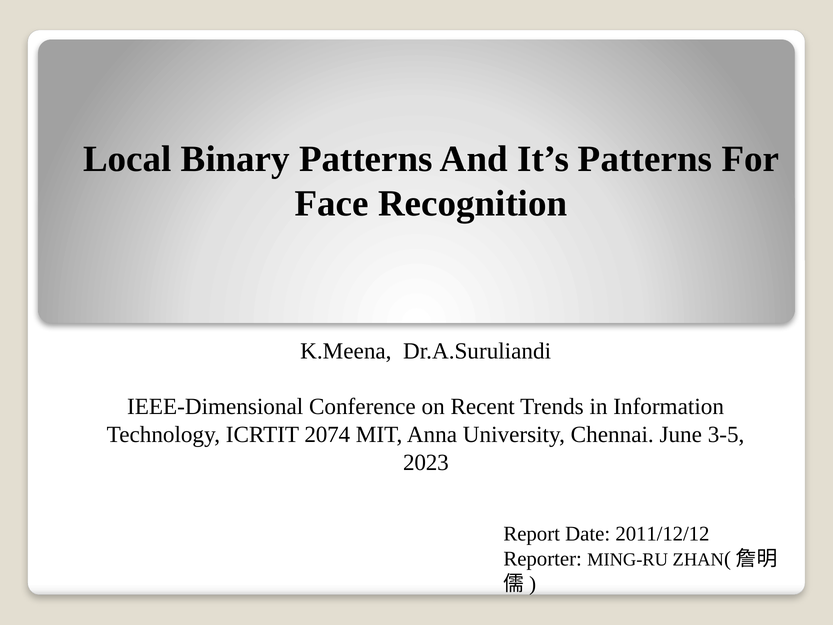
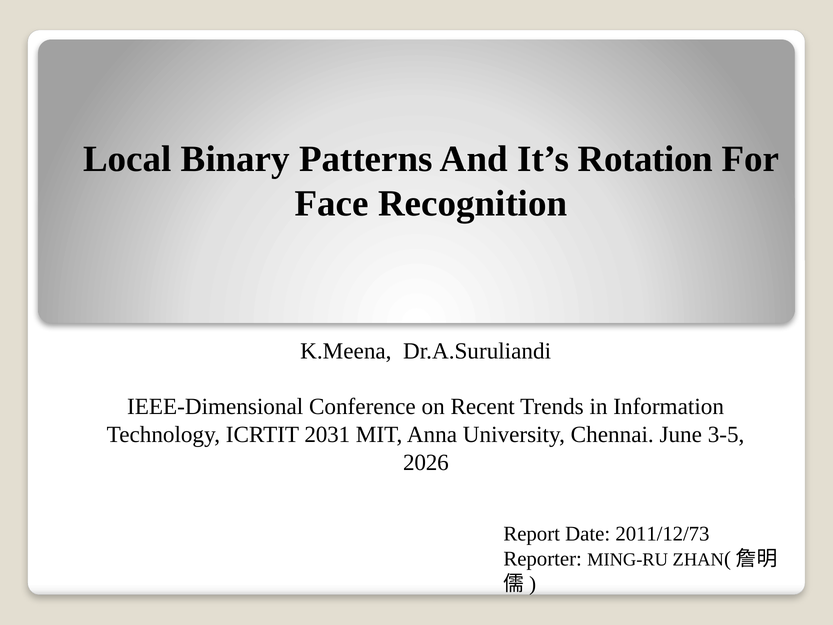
It’s Patterns: Patterns -> Rotation (645, 159)
2074: 2074 -> 2031 (327, 434)
2023: 2023 -> 2026 (426, 462)
2011/12/12: 2011/12/12 -> 2011/12/73 (662, 534)
